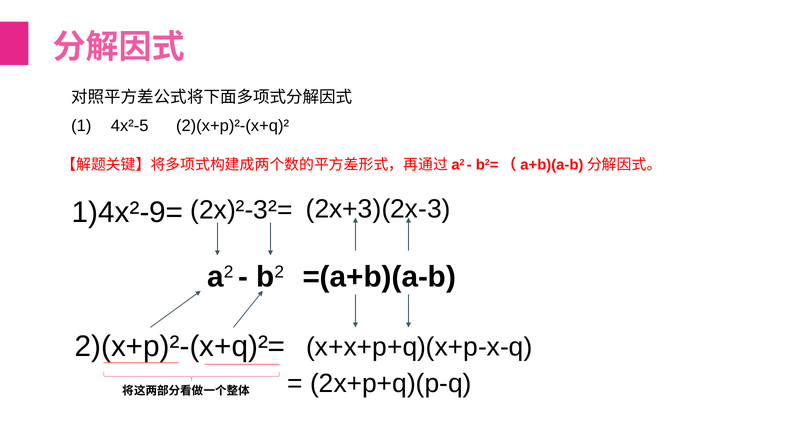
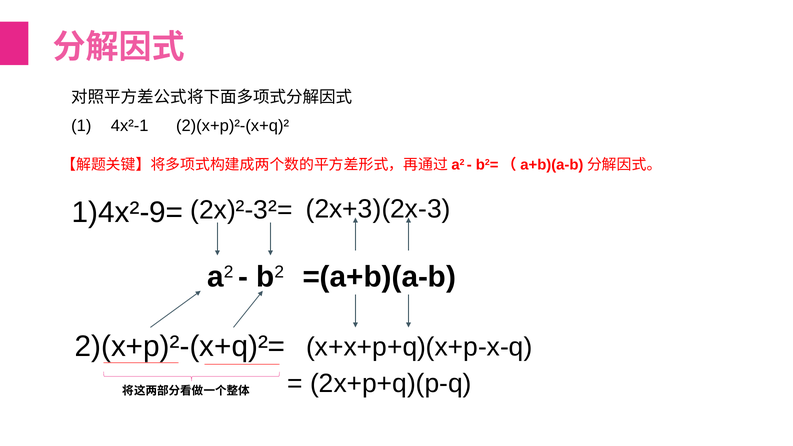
4x²-5: 4x²-5 -> 4x²-1 (130, 126)
